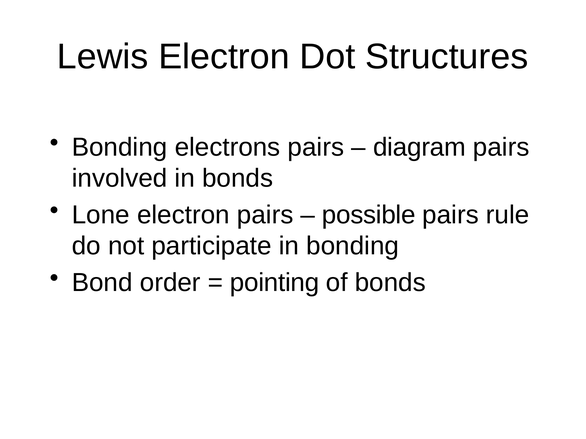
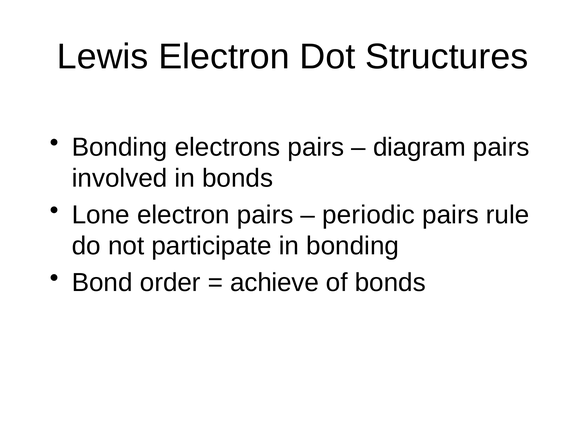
possible: possible -> periodic (369, 215)
pointing: pointing -> achieve (275, 283)
